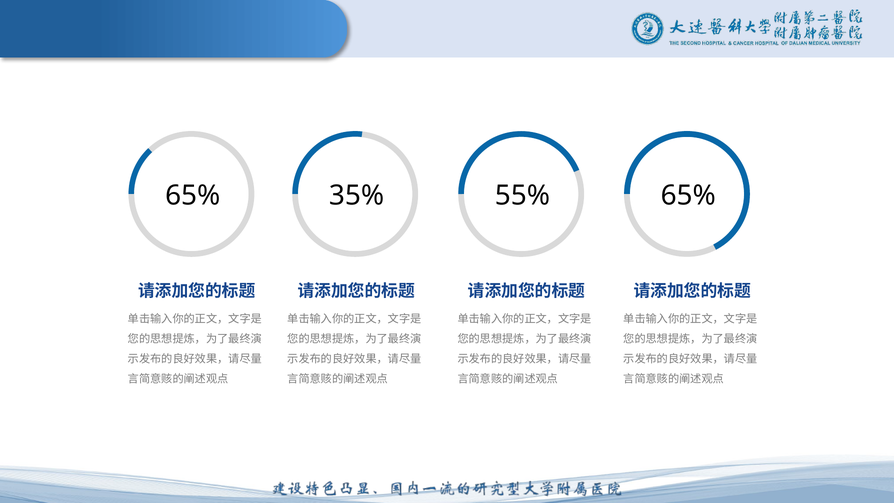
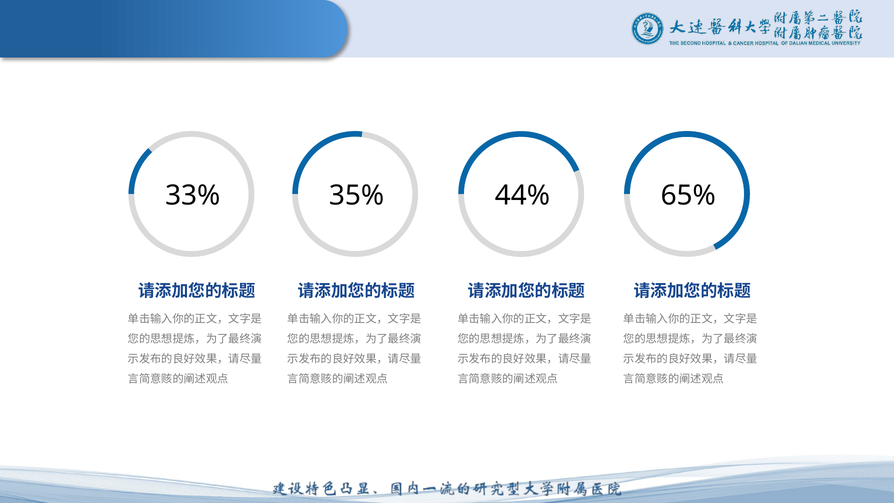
65%: 65% -> 33% (193, 196)
55%: 55% -> 44% (522, 196)
